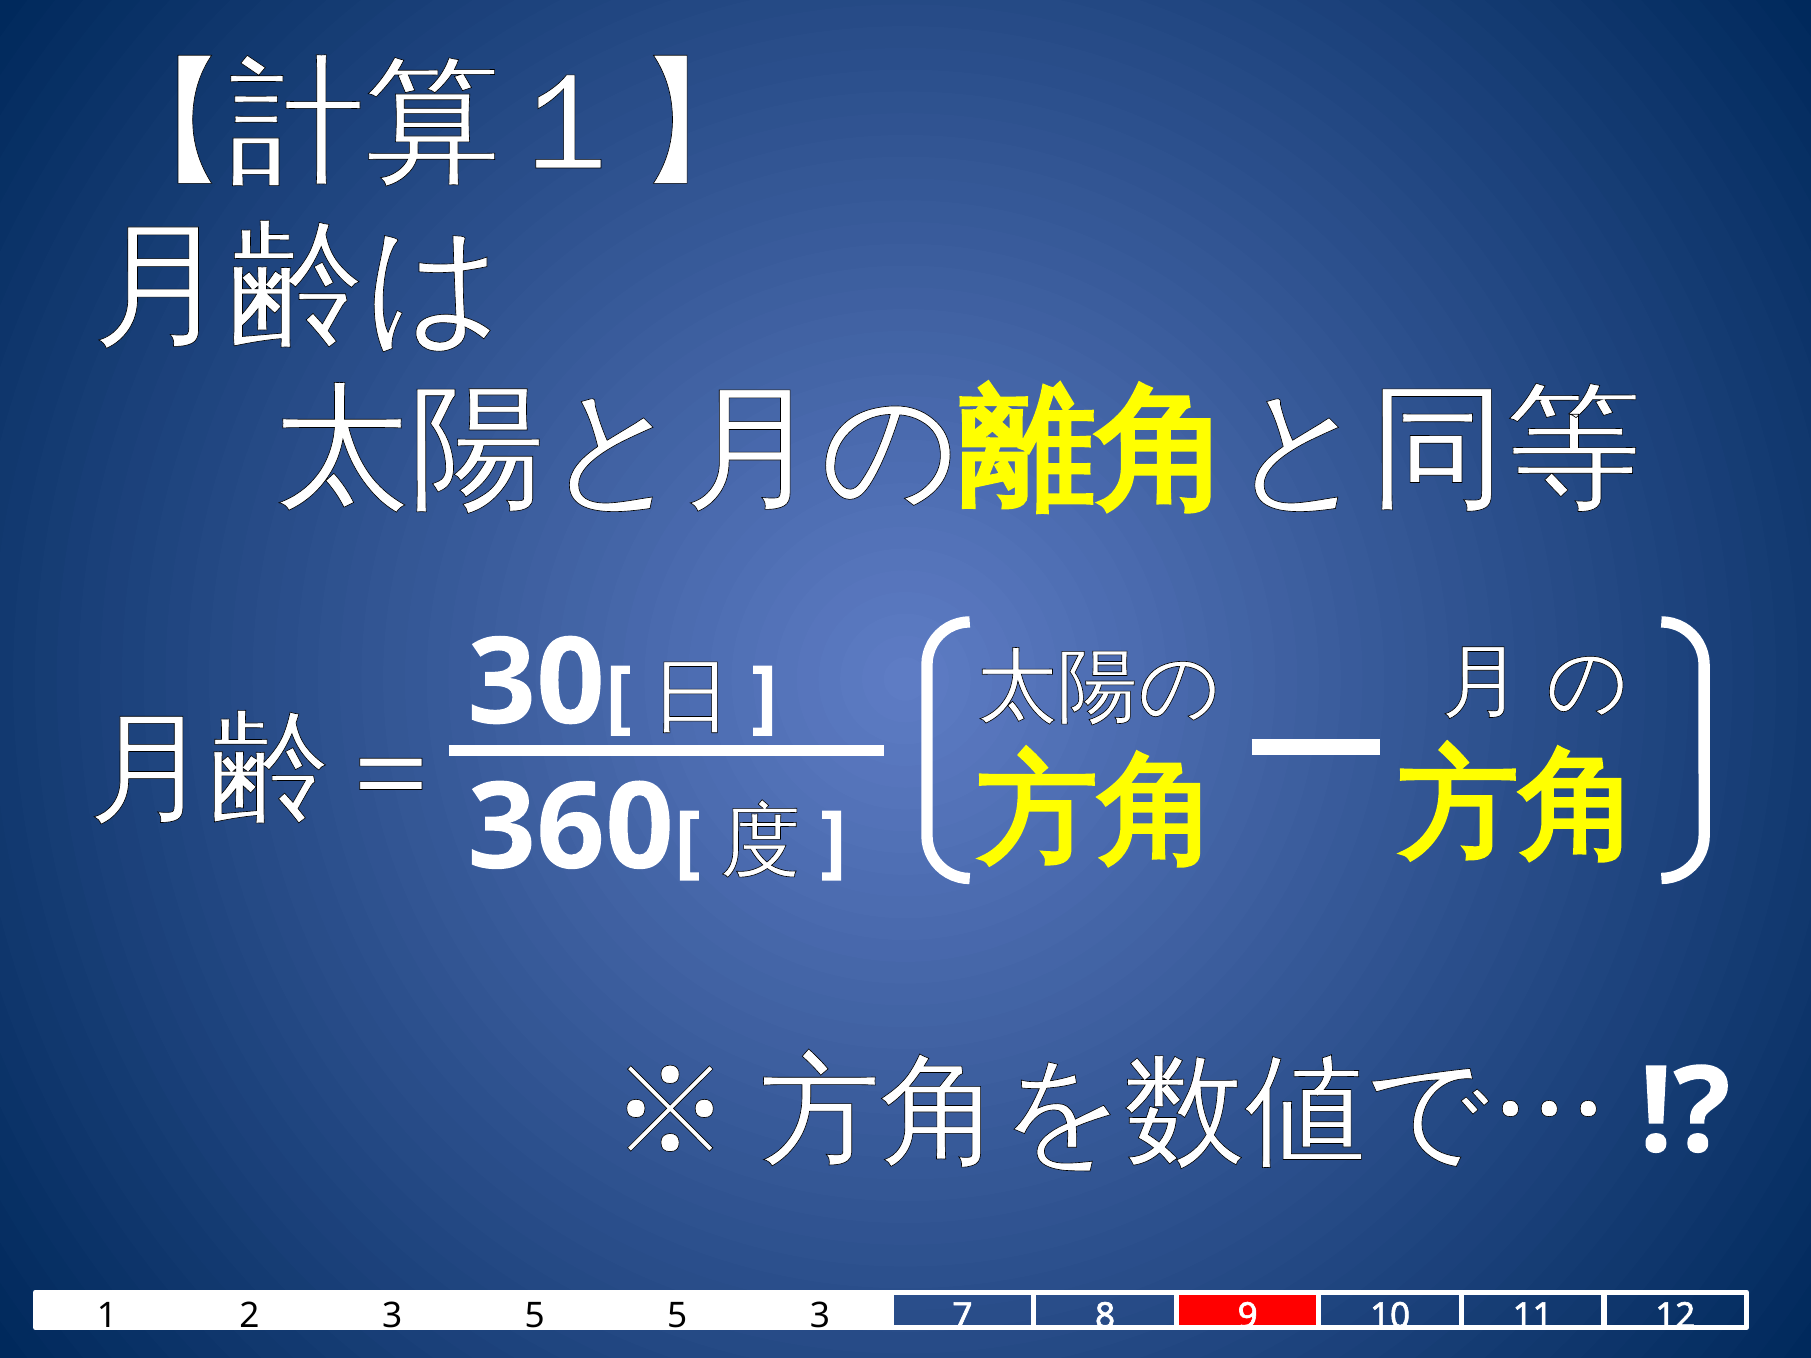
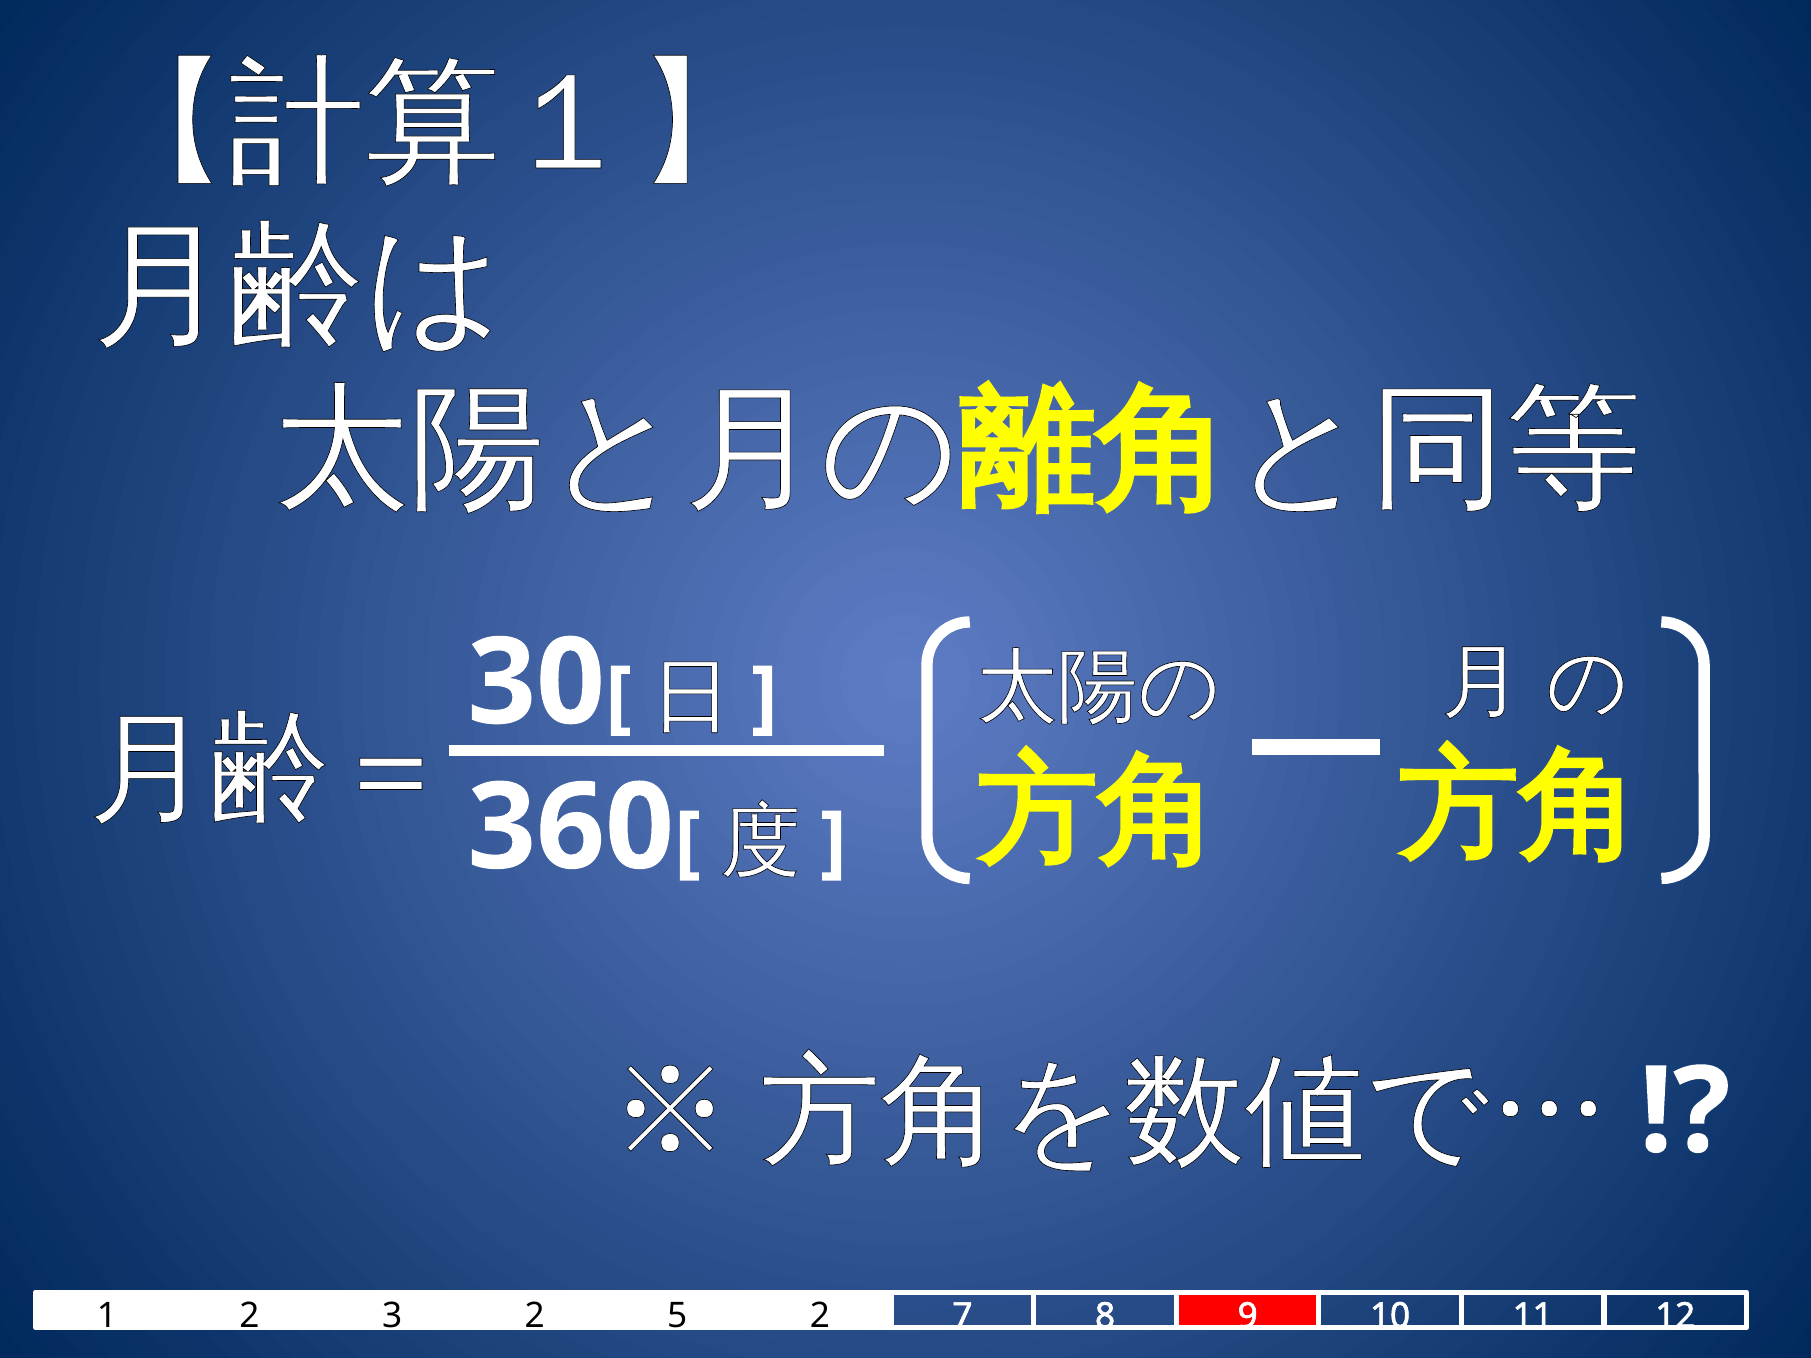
3 5: 5 -> 2 (535, 1316)
5 3: 3 -> 2 (820, 1316)
